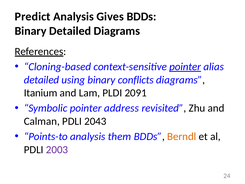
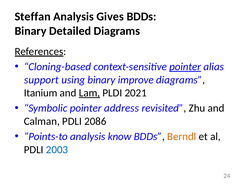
Predict: Predict -> Steffan (33, 17)
detailed: detailed -> support (41, 80)
conflicts: conflicts -> improve (136, 80)
Lam underline: none -> present (89, 93)
2091: 2091 -> 2021 (136, 93)
2043: 2043 -> 2086 (95, 121)
them: them -> know (120, 136)
2003 colour: purple -> blue (57, 149)
